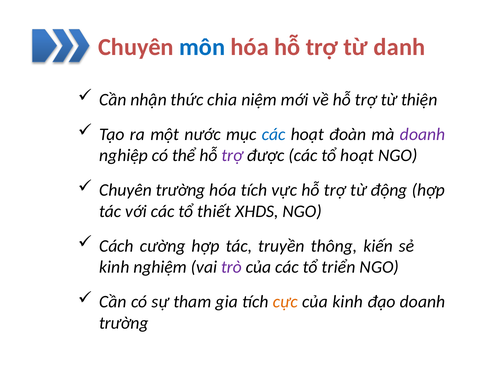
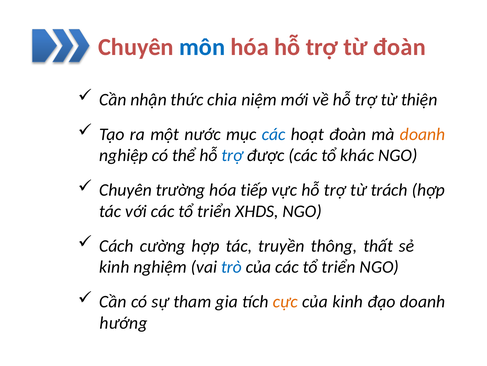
từ danh: danh -> đoàn (399, 47)
doanh colour: purple -> orange (423, 134)
trợ colour: purple -> blue (232, 155)
tổ hoạt: hoạt -> khác (357, 155)
hóa tích: tích -> tiếp (254, 190)
động: động -> trách (389, 190)
với các tổ thiết: thiết -> triển (214, 211)
kiến: kiến -> thất (378, 245)
trò colour: purple -> blue (231, 267)
trường: trường -> hướng (124, 322)
